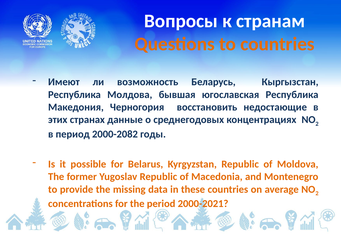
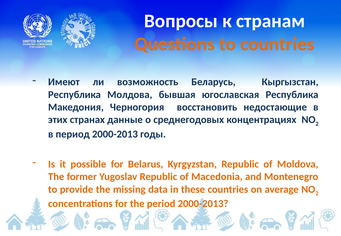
период 2000-2082: 2000-2082 -> 2000-2013 (115, 134)
period 2000-2021: 2000-2021 -> 2000-2013 (203, 204)
